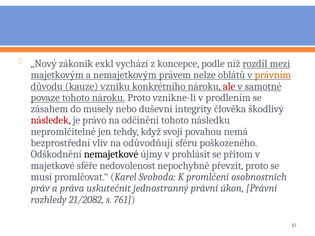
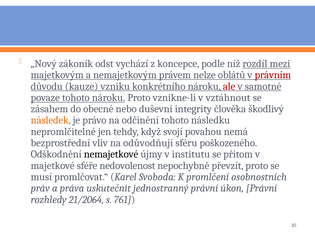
exkl: exkl -> odst (104, 64)
právním colour: orange -> red (273, 75)
prodlením: prodlením -> vztáhnout (228, 98)
musely: musely -> obecné (98, 109)
následek colour: red -> orange (51, 120)
prohlásit: prohlásit -> institutu (191, 154)
21/2082: 21/2082 -> 21/2064 (86, 200)
